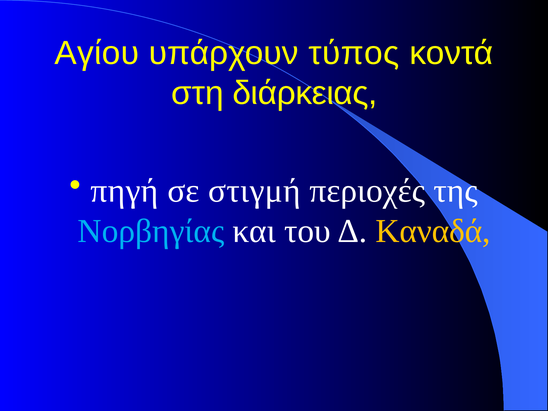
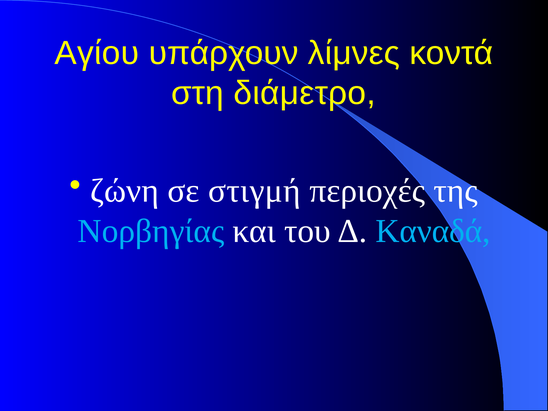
τύπος: τύπος -> λίμνες (354, 53)
διάρκειας: διάρκειας -> διάμετρο (305, 93)
πηγή: πηγή -> ζώνη (125, 191)
Καναδά colour: yellow -> light blue (433, 231)
